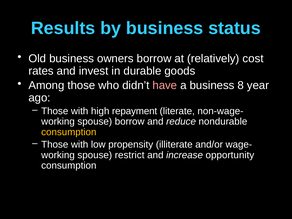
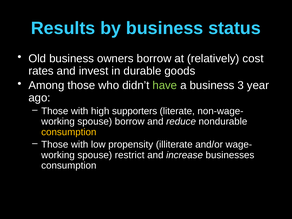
have colour: pink -> light green (165, 85)
8: 8 -> 3 (241, 85)
repayment: repayment -> supporters (135, 111)
opportunity: opportunity -> businesses (230, 155)
